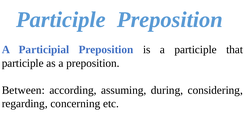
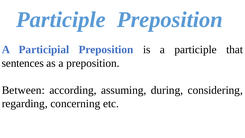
participle: participle -> sentences (23, 63)
